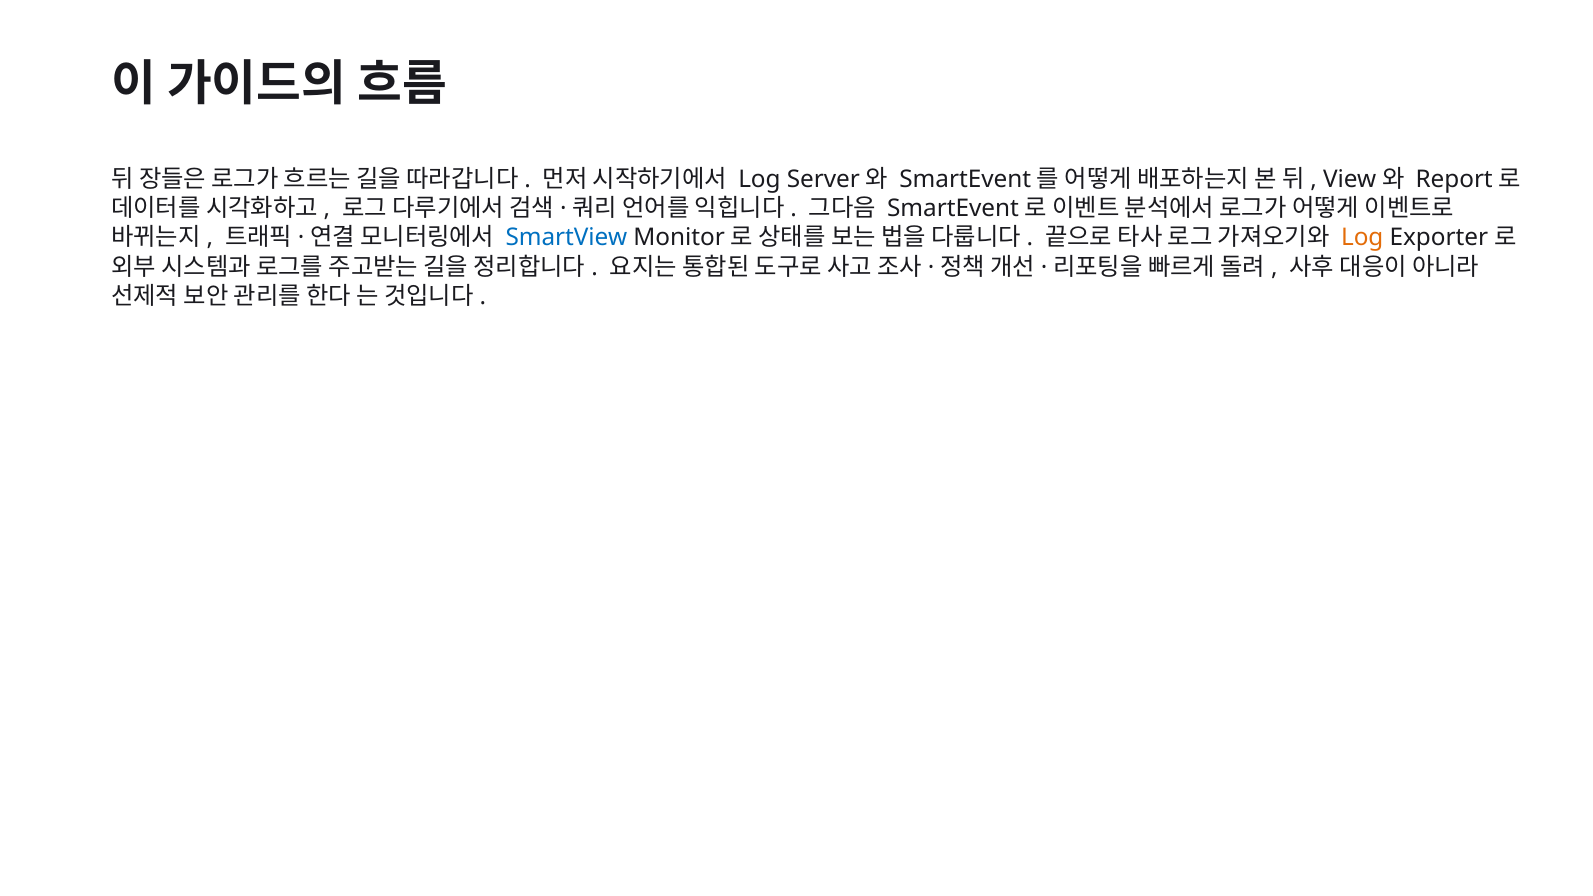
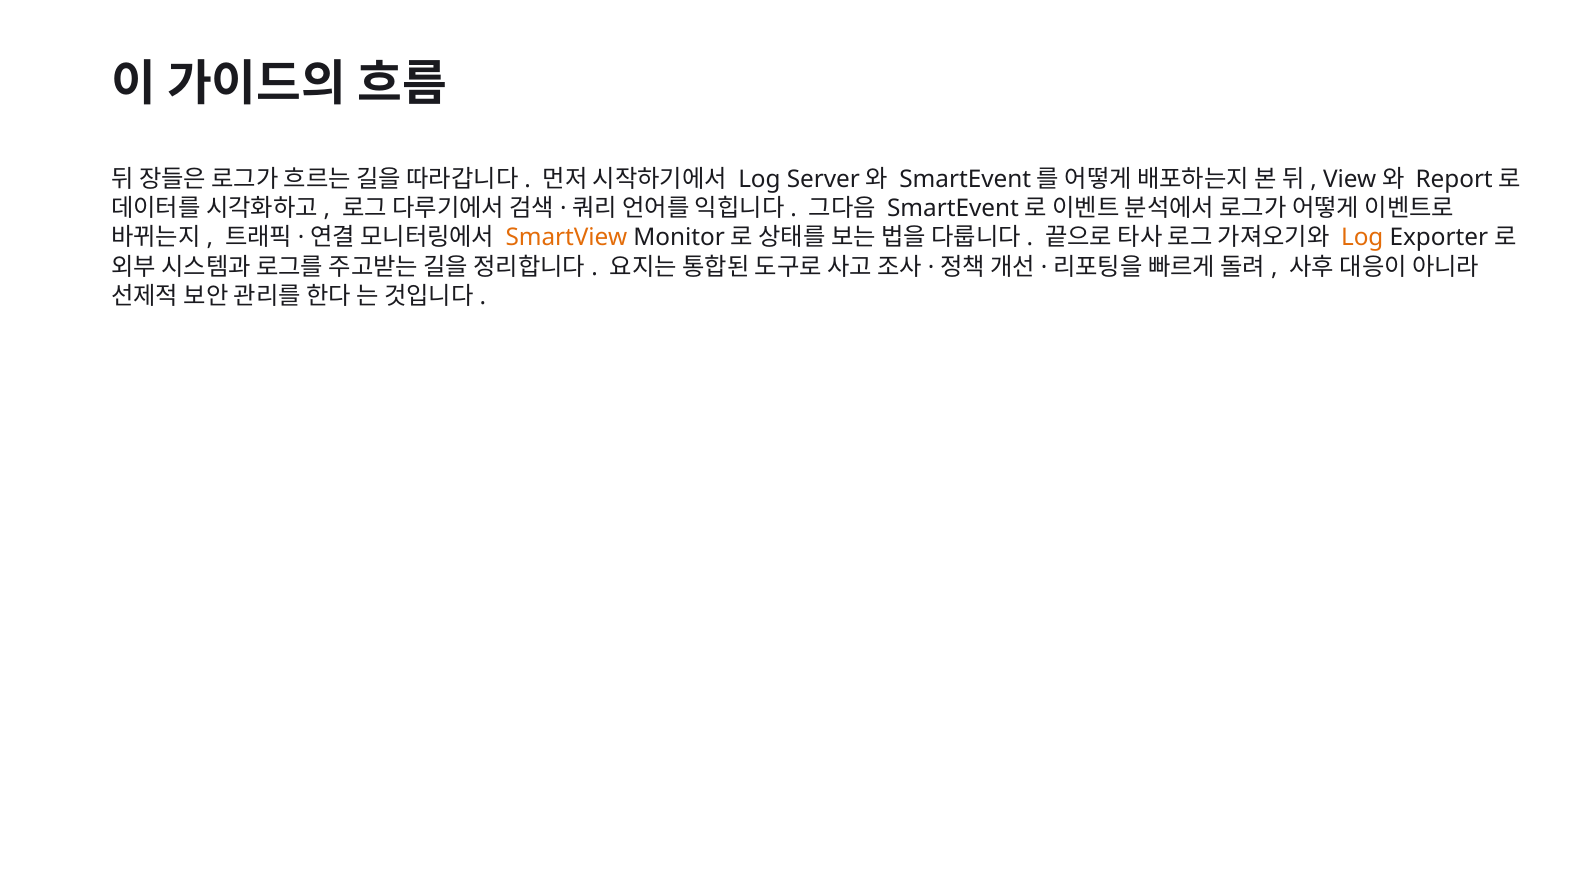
SmartView colour: blue -> orange (567, 238)
